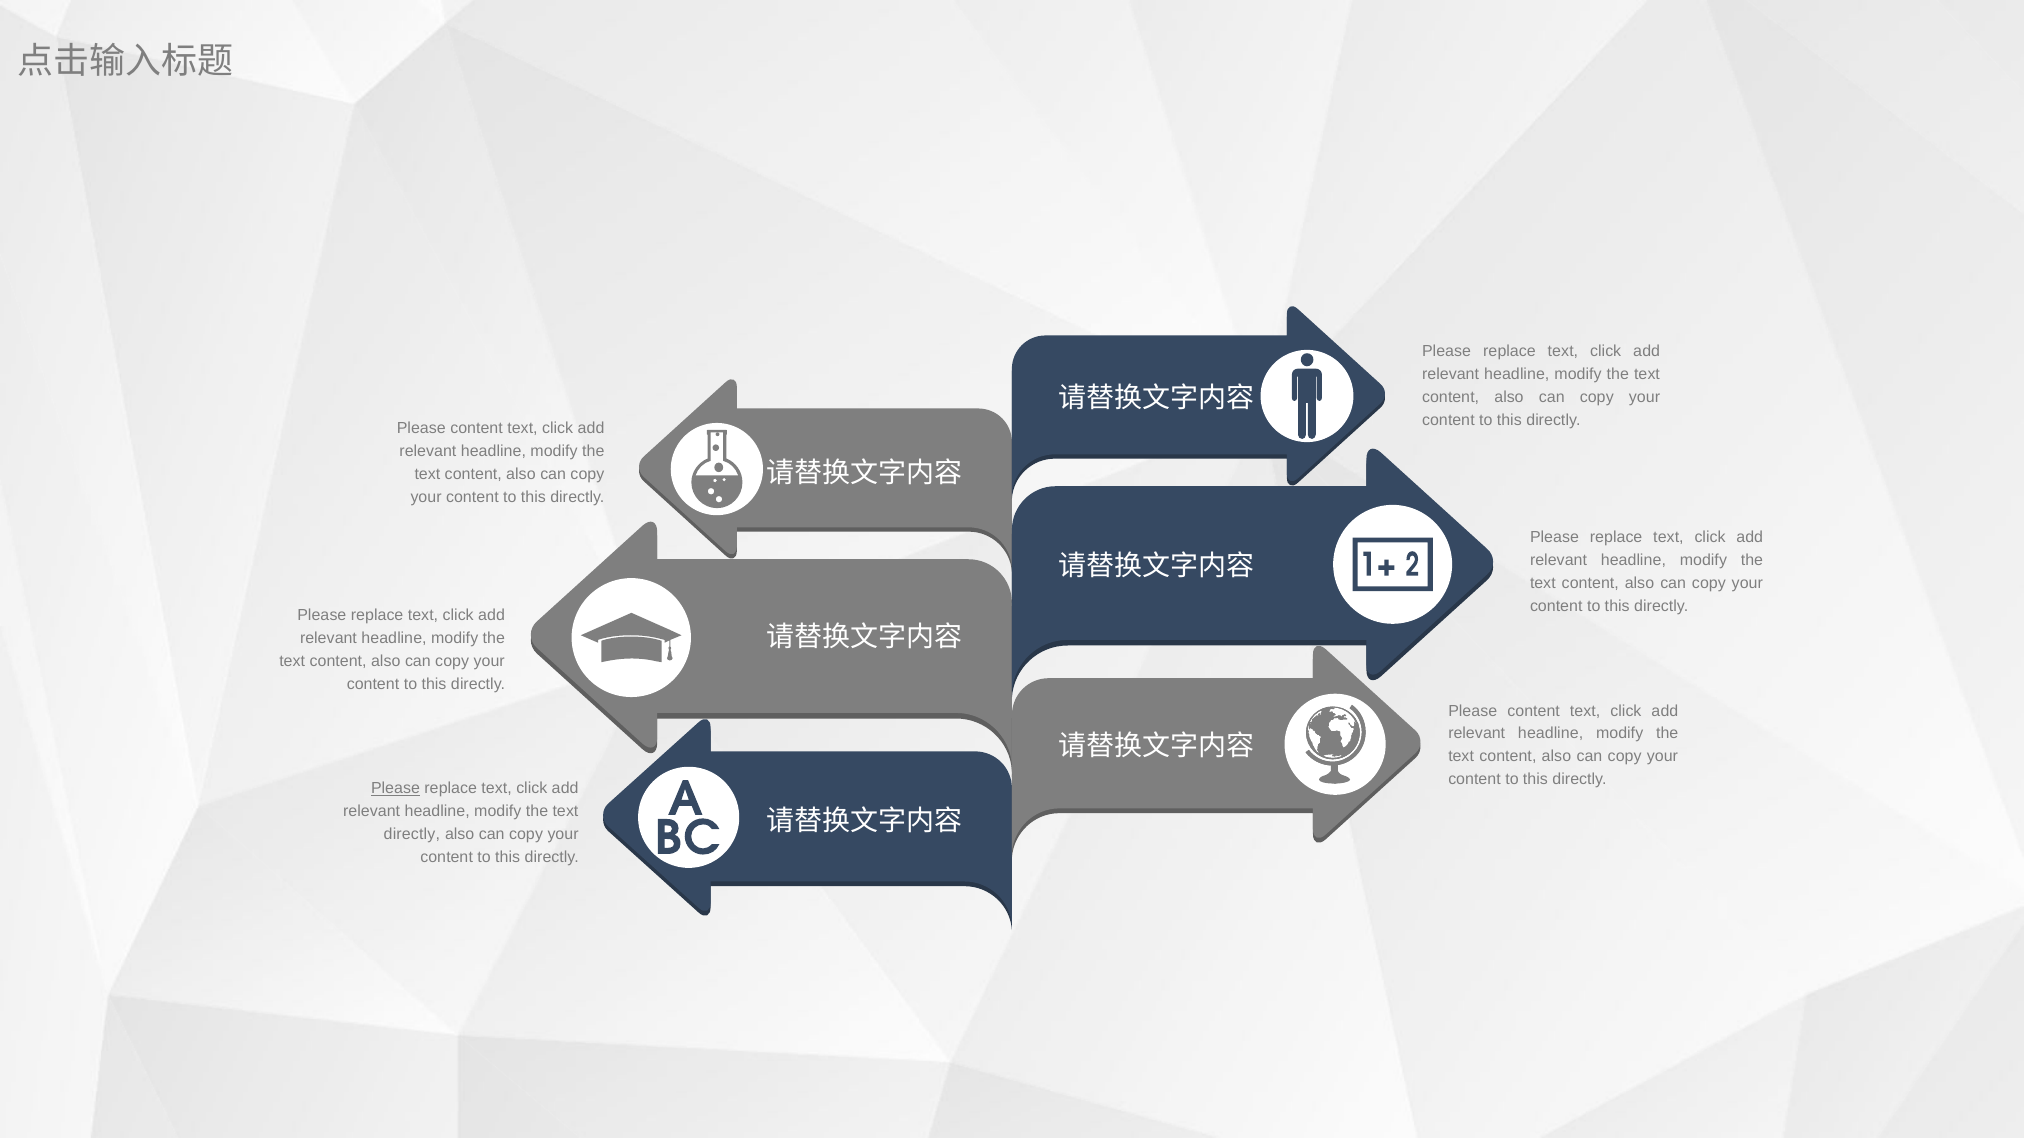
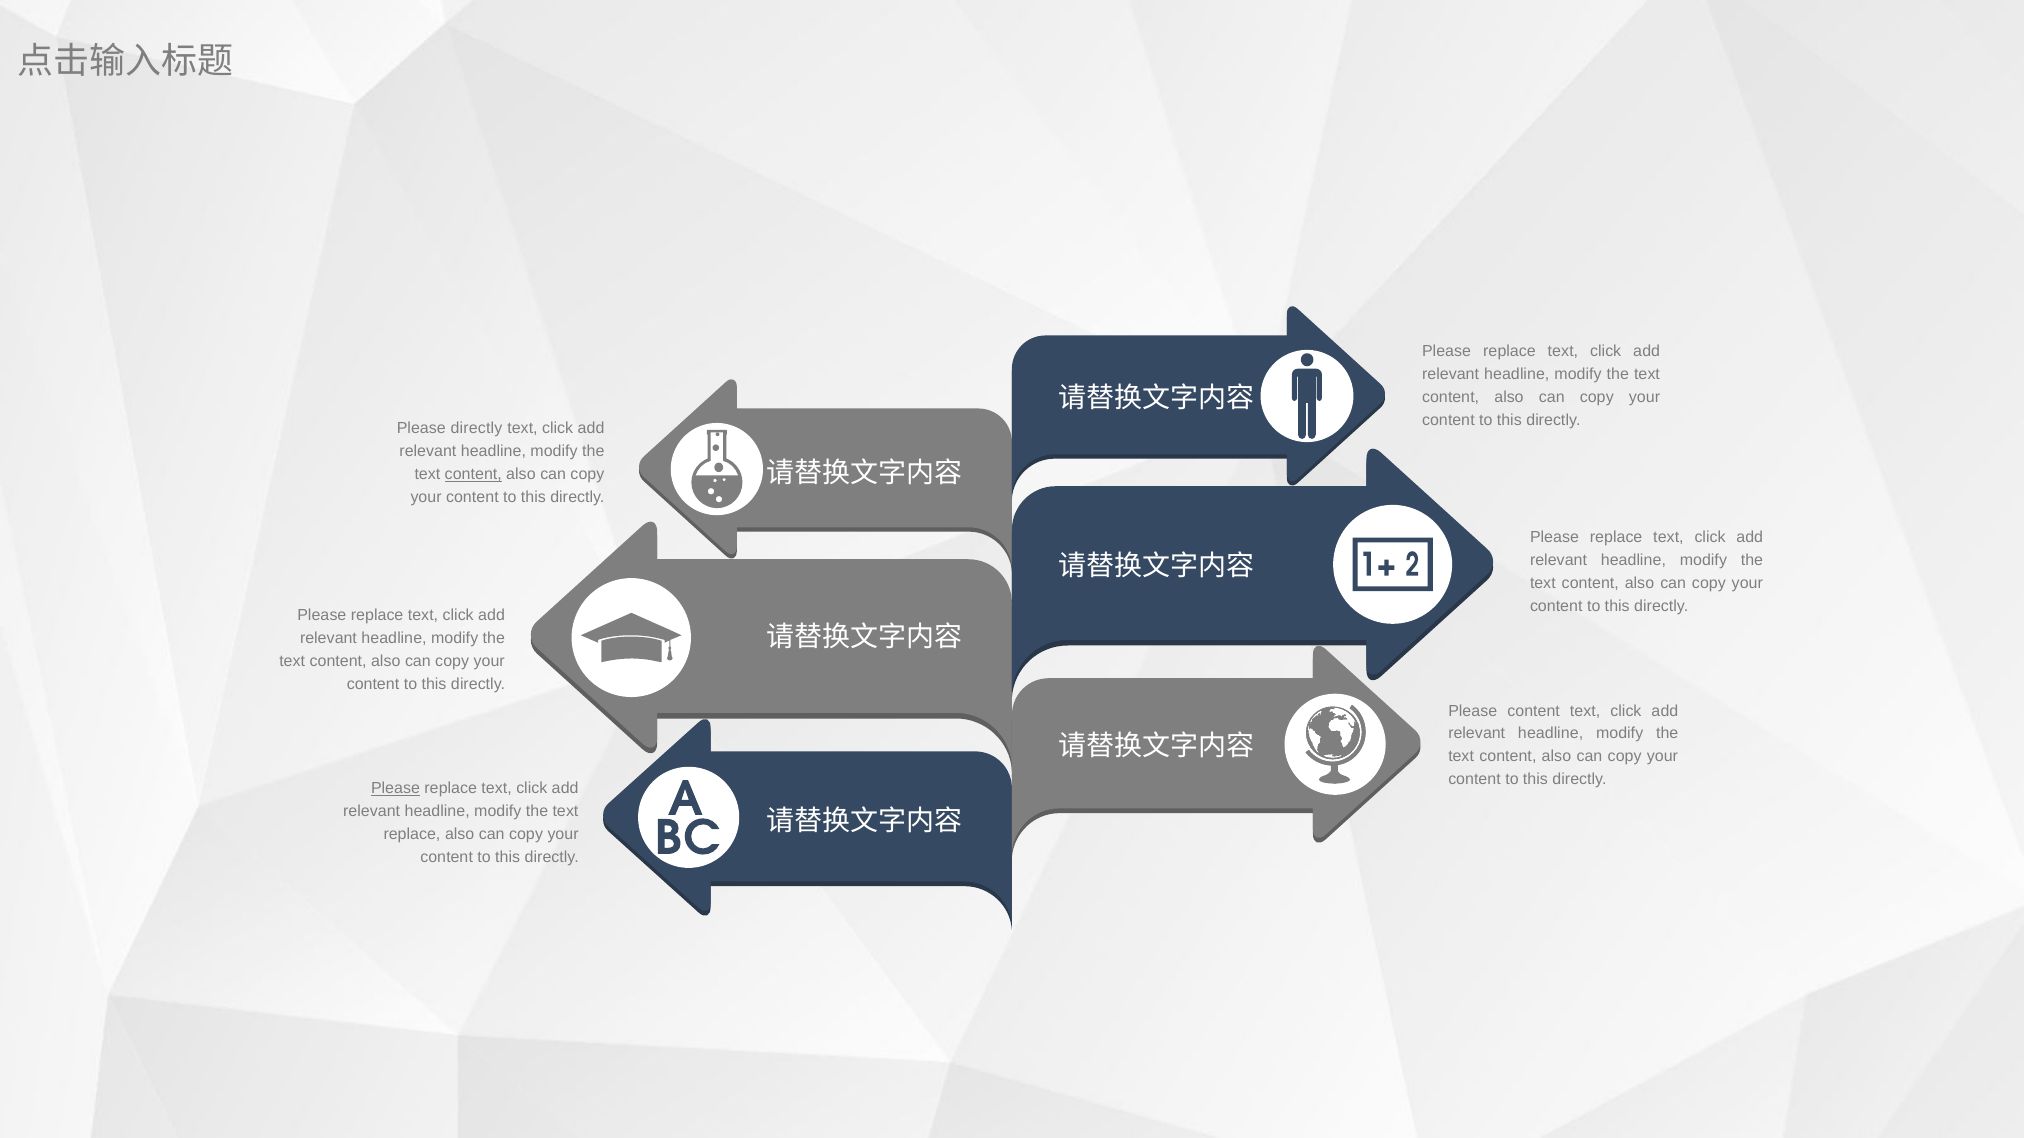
content: content -> directly (476, 429)
content underline: none -> present (473, 475)
directly: directly -> replace (412, 834)
